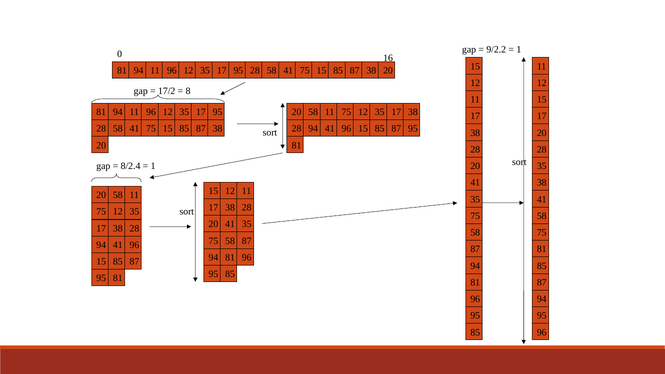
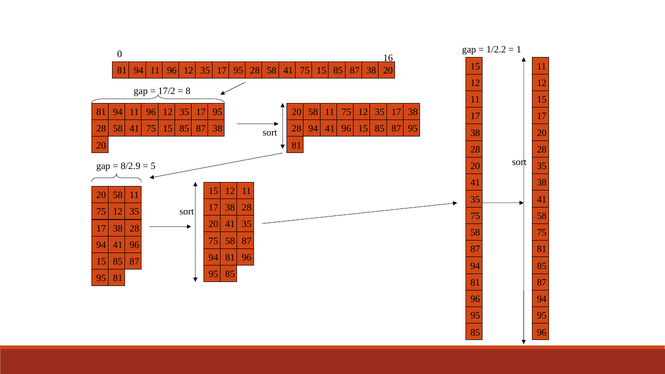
9/2.2: 9/2.2 -> 1/2.2 (496, 50)
8/2.4: 8/2.4 -> 8/2.9 (131, 166)
1: 1 -> 5 (153, 166)
